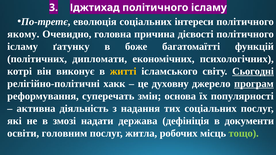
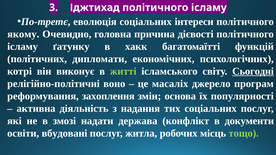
боже: боже -> хакк (136, 47)
житті colour: yellow -> light green (123, 71)
хакк: хакк -> воно (114, 84)
духовну: духовну -> масаліх (170, 84)
програм underline: present -> none (254, 84)
суперечать: суперечать -> захоплення (108, 96)
дефініція: дефініція -> конфлікт (186, 121)
головним: головним -> вбудовані (64, 134)
